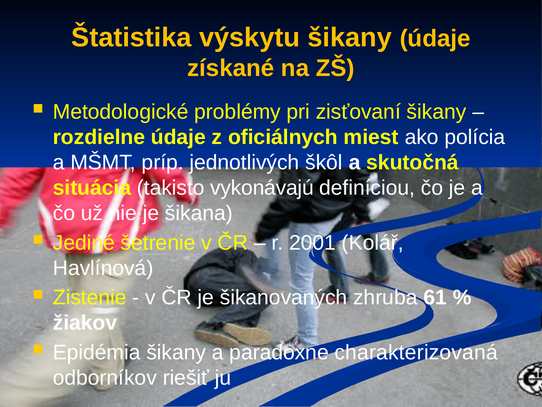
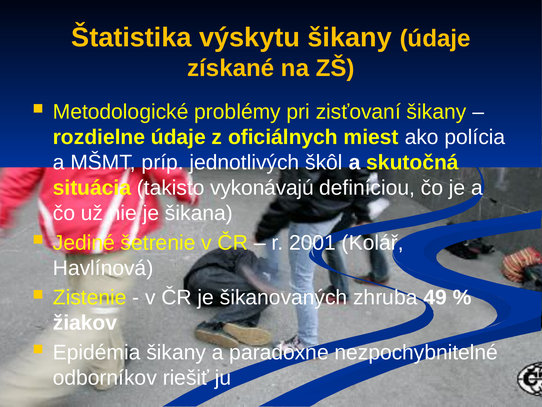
61: 61 -> 49 (435, 297)
charakterizovaná: charakterizovaná -> nezpochybnitelné (416, 352)
